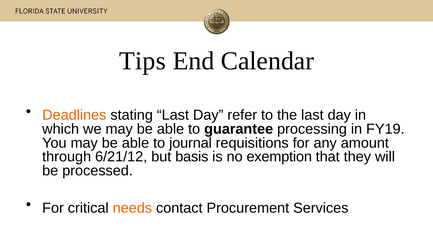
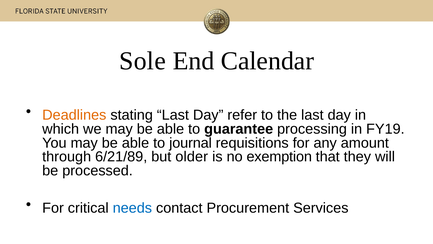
Tips: Tips -> Sole (142, 61)
6/21/12: 6/21/12 -> 6/21/89 (121, 157)
basis: basis -> older (192, 157)
needs colour: orange -> blue (132, 208)
